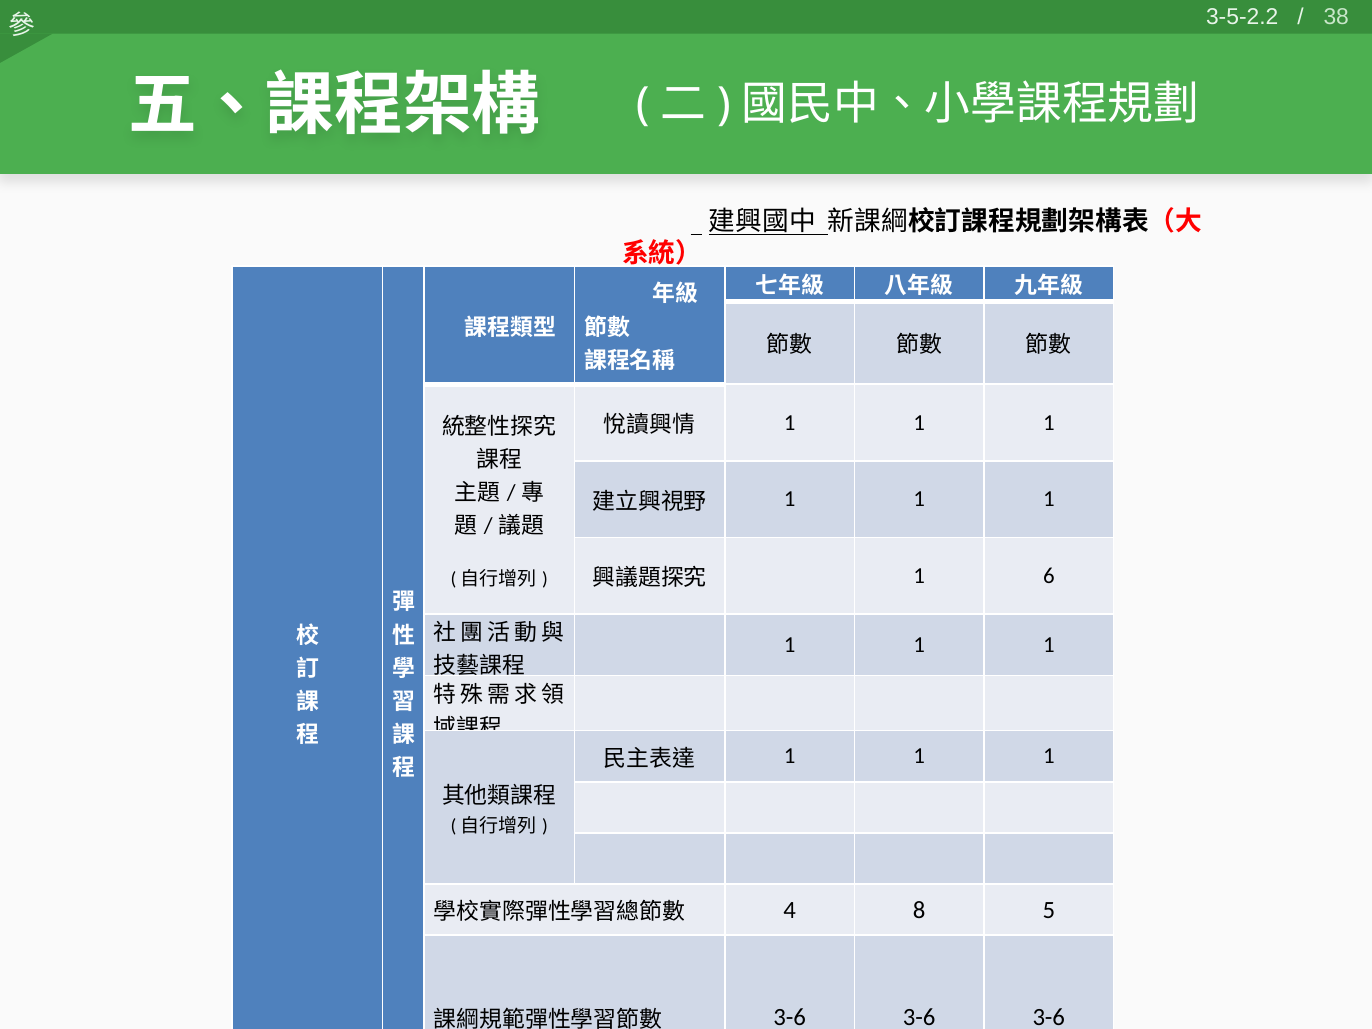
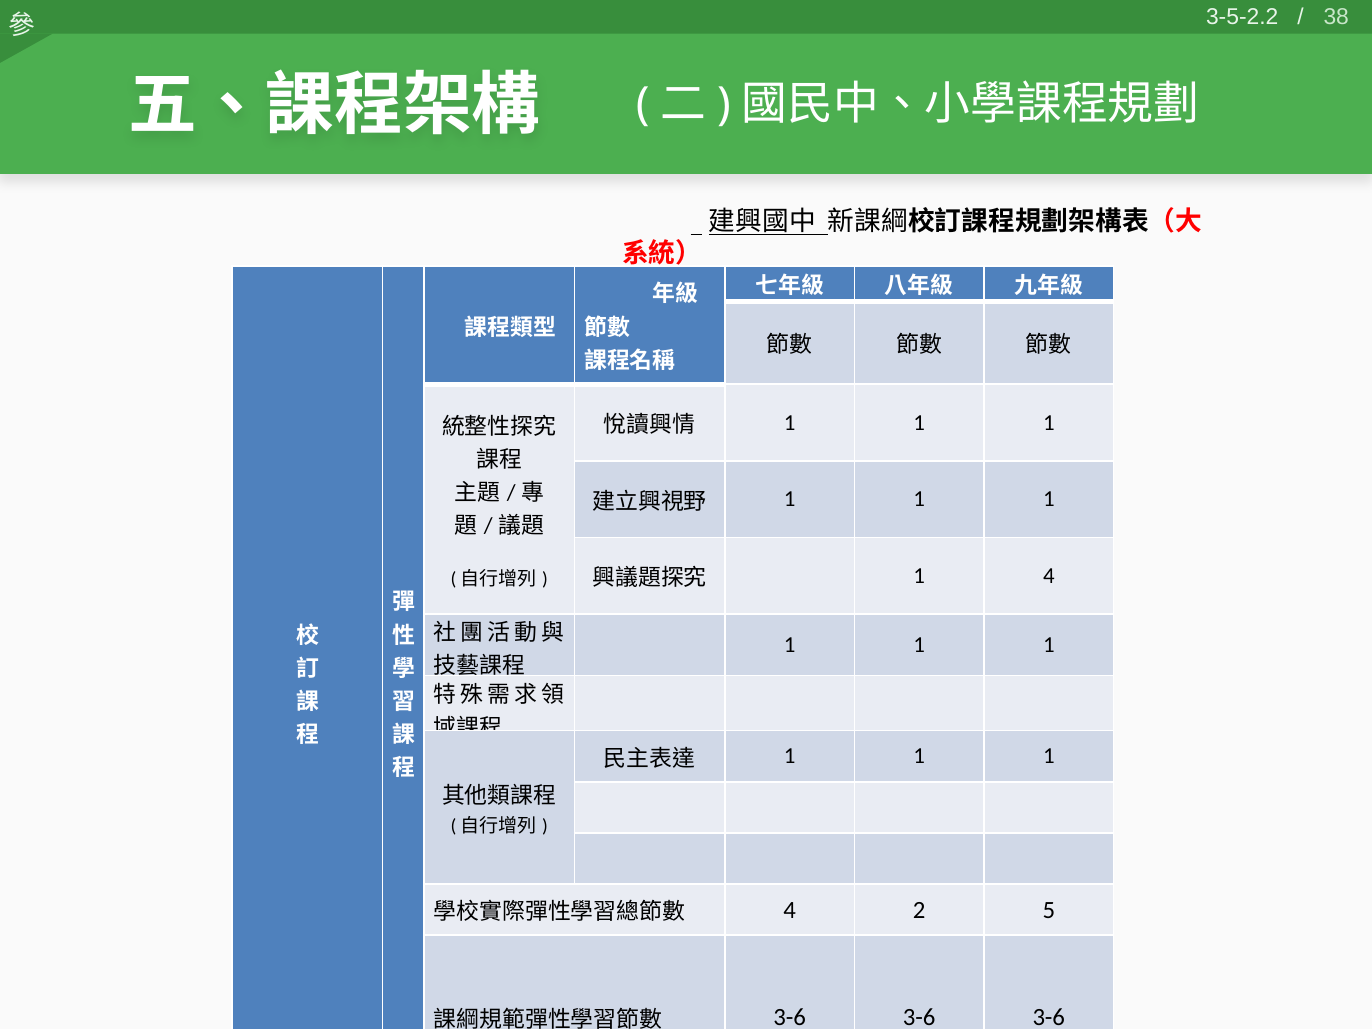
1 6: 6 -> 4 (1049, 576)
8: 8 -> 2 (919, 910)
